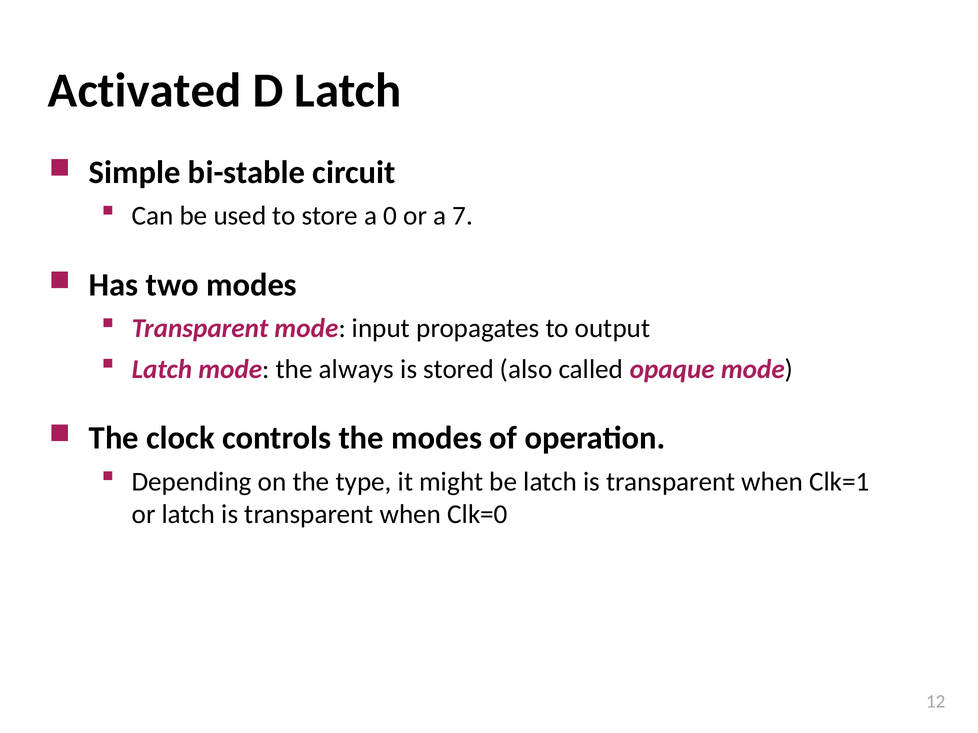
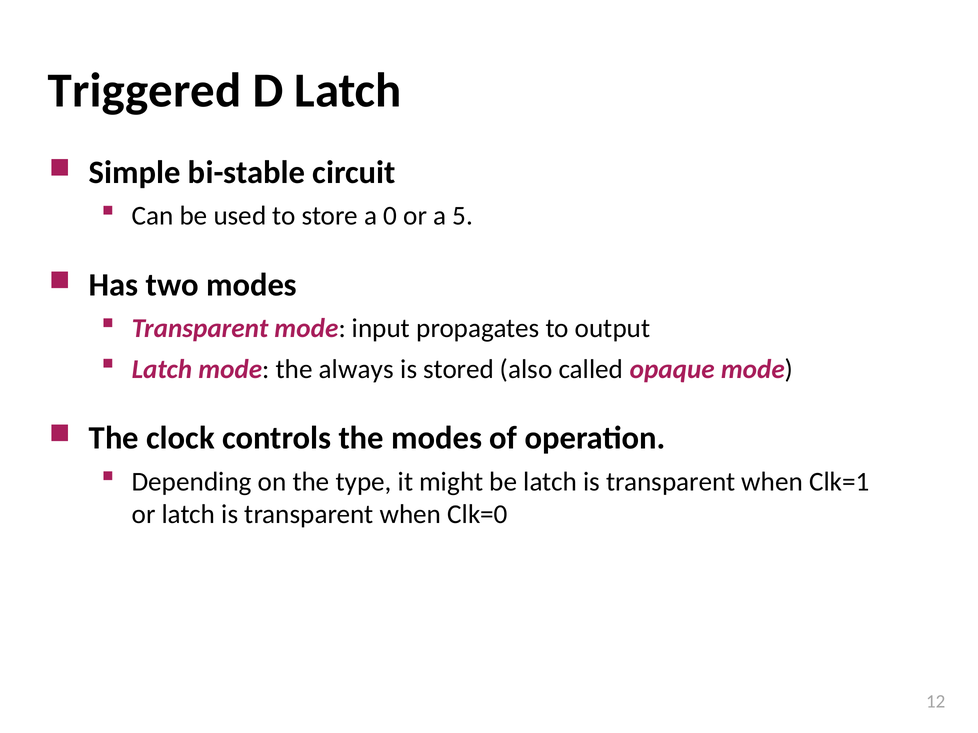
Activated: Activated -> Triggered (145, 91)
7: 7 -> 5 (463, 216)
